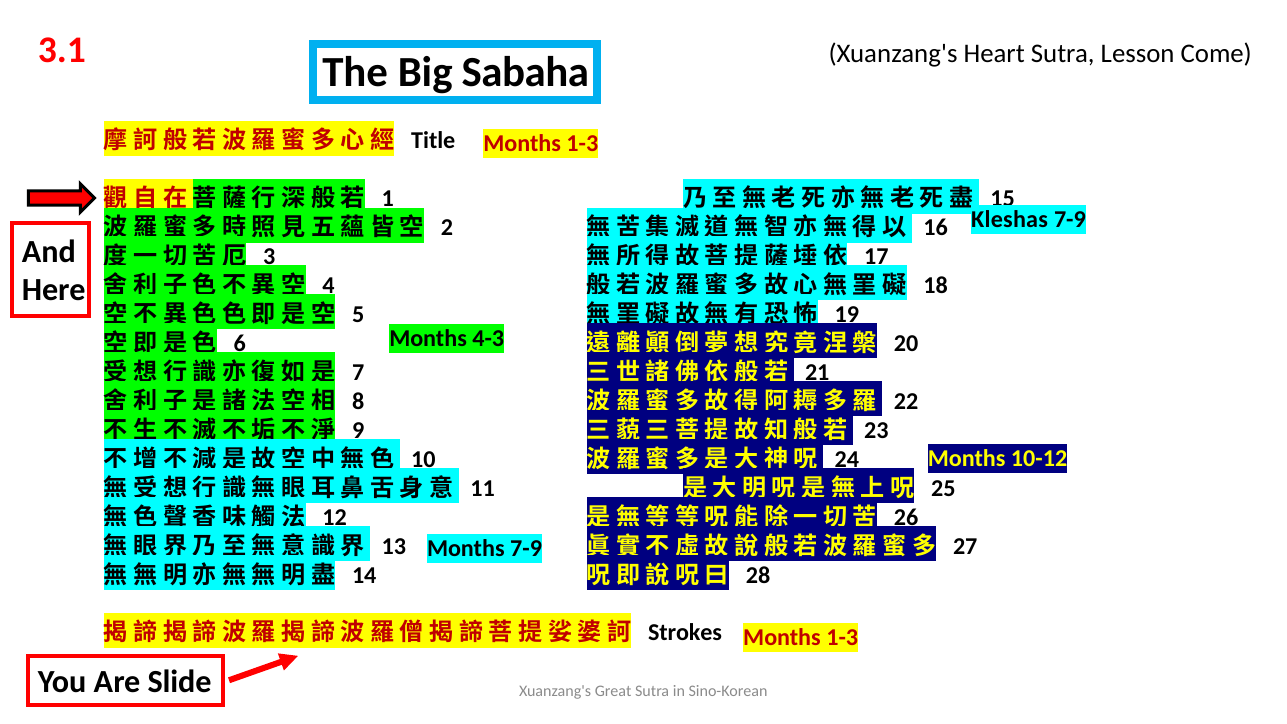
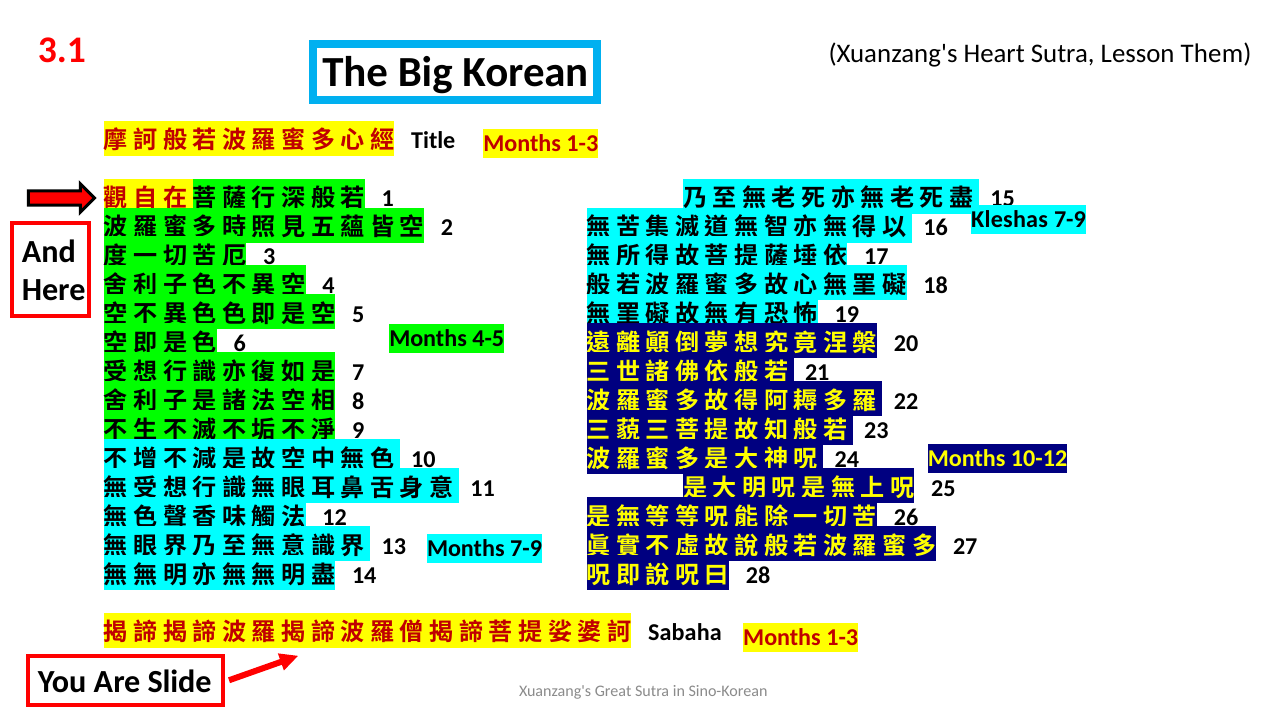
Come: Come -> Them (1216, 53)
Sabaha: Sabaha -> Korean (525, 72)
4-3: 4-3 -> 4-5 (488, 338)
Strokes: Strokes -> Sabaha (685, 633)
